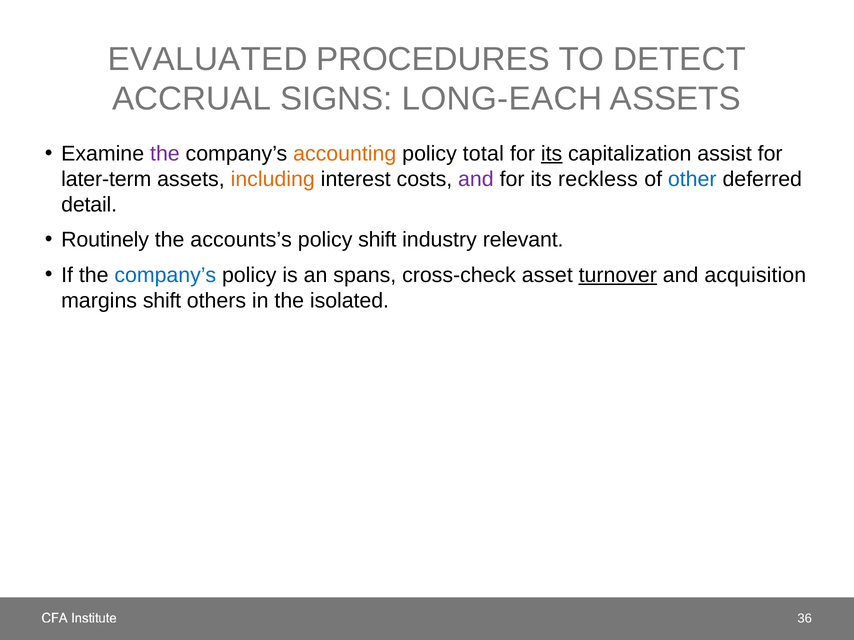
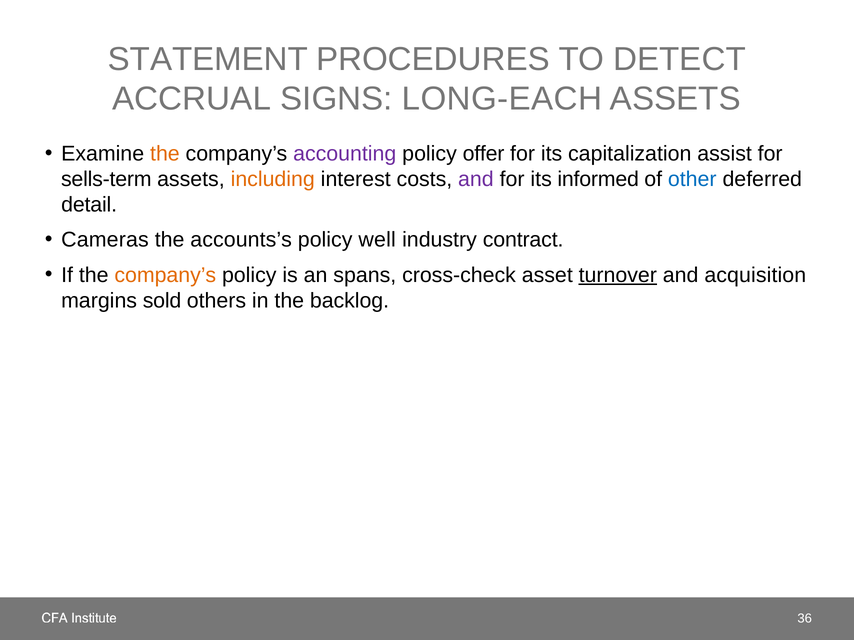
EVALUATED: EVALUATED -> STATEMENT (208, 59)
the colour: purple -> orange (165, 154)
accounting colour: orange -> purple (345, 154)
total: total -> offer (484, 154)
its underline: present -> none (552, 154)
later-term: later-term -> sells-term (106, 179)
reckless: reckless -> informed (598, 179)
Routinely: Routinely -> Cameras (105, 240)
policy shift: shift -> well (377, 240)
relevant: relevant -> contract (523, 240)
company’s colour: blue -> orange (165, 275)
margins shift: shift -> sold (162, 301)
isolated: isolated -> backlog (350, 301)
